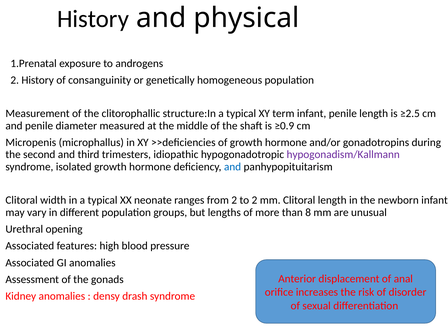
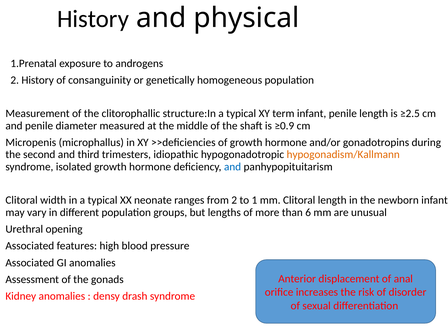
hypogonadism/Kallmann colour: purple -> orange (343, 155)
to 2: 2 -> 1 (254, 200)
8: 8 -> 6 (308, 212)
